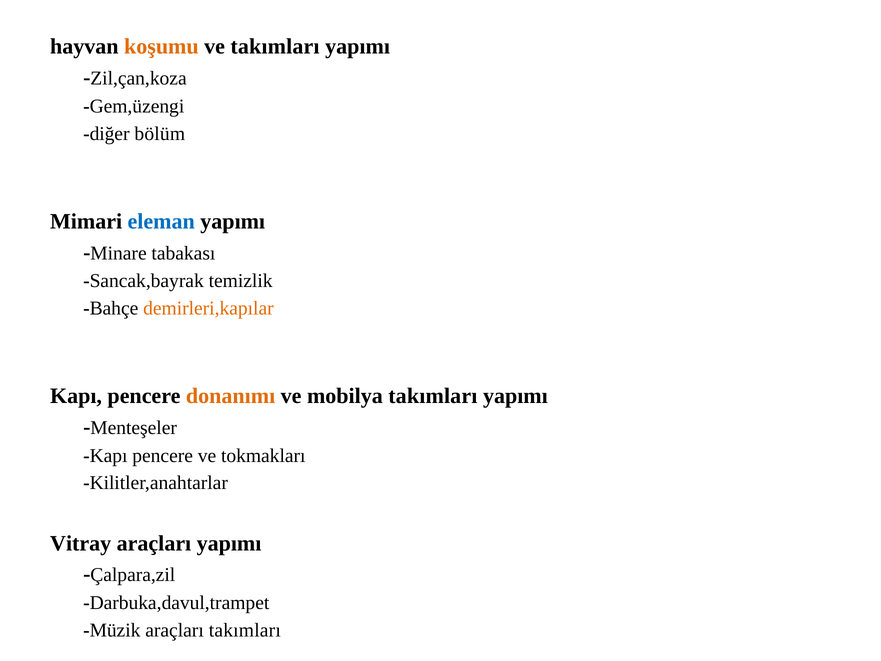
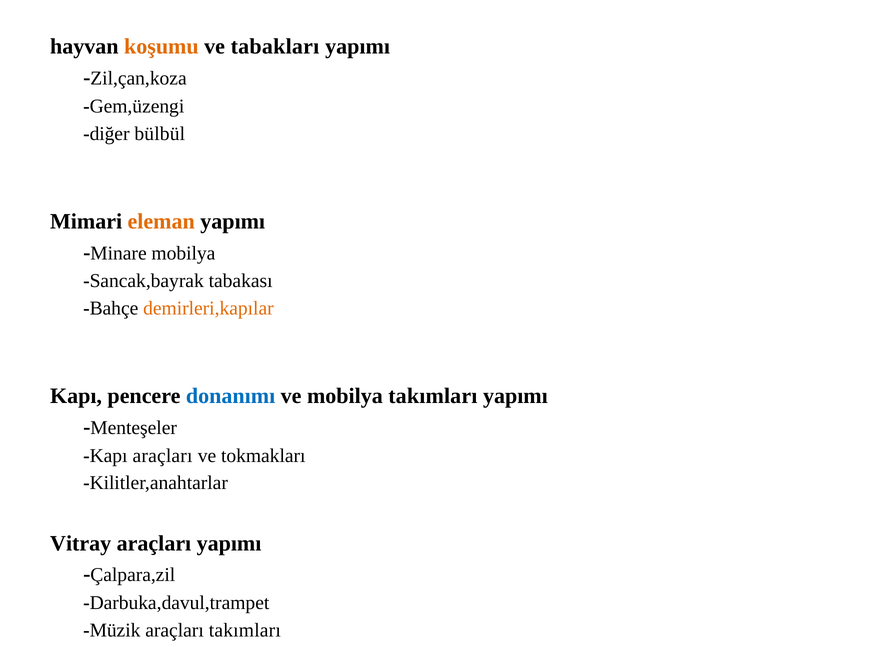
ve takımları: takımları -> tabakları (275, 47)
bölüm: bölüm -> bülbül (160, 134)
eleman colour: blue -> orange (161, 221)
Minare tabakası: tabakası -> mobilya (183, 253)
temizlik: temizlik -> tabakası (241, 281)
donanımı colour: orange -> blue (231, 396)
pencere: pencere -> araçları (163, 455)
